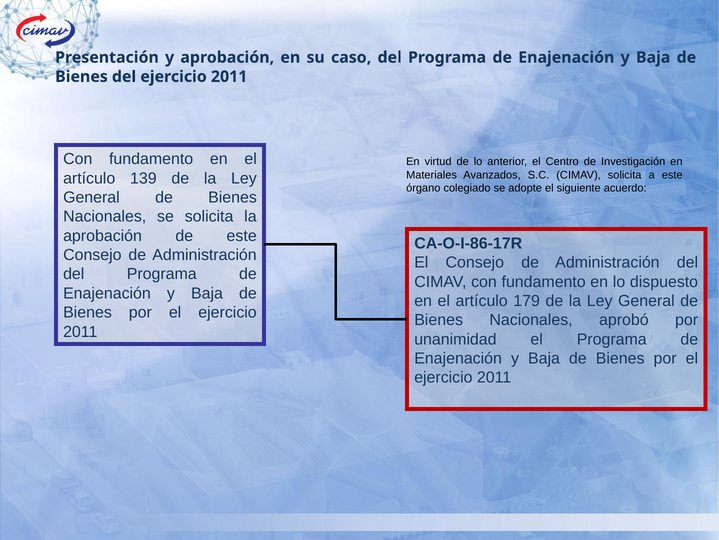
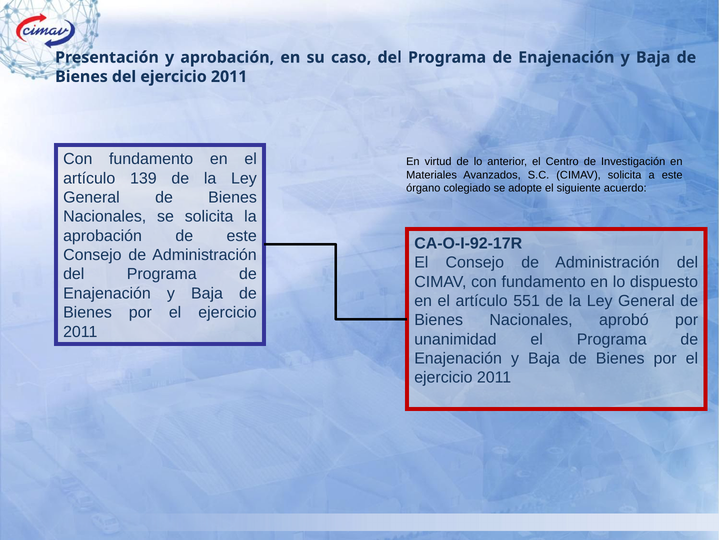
CA-O-I-86-17R: CA-O-I-86-17R -> CA-O-I-92-17R (468, 243)
179: 179 -> 551 (527, 301)
